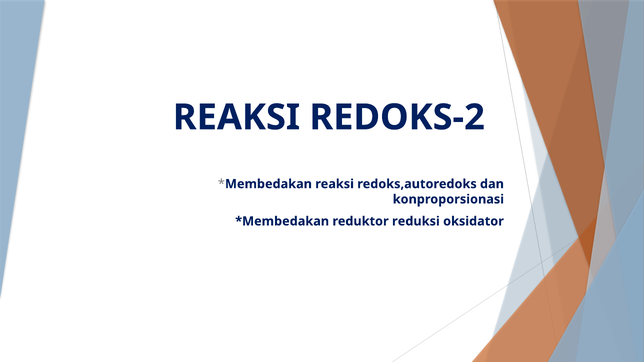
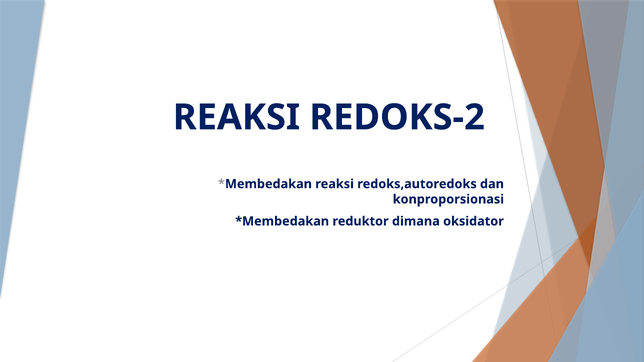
reduksi: reduksi -> dimana (416, 221)
